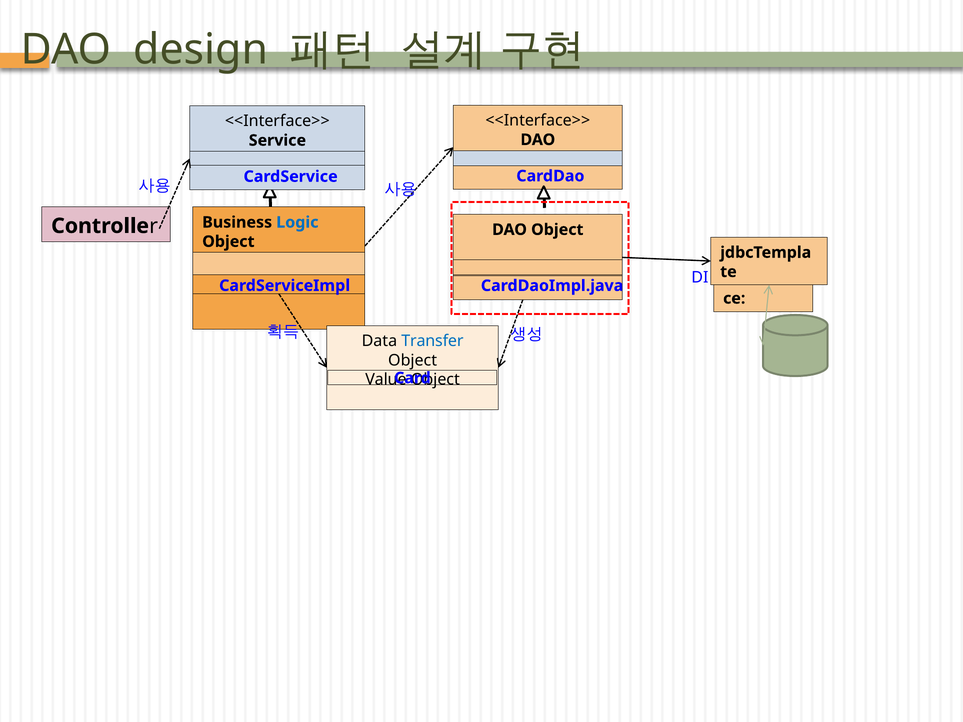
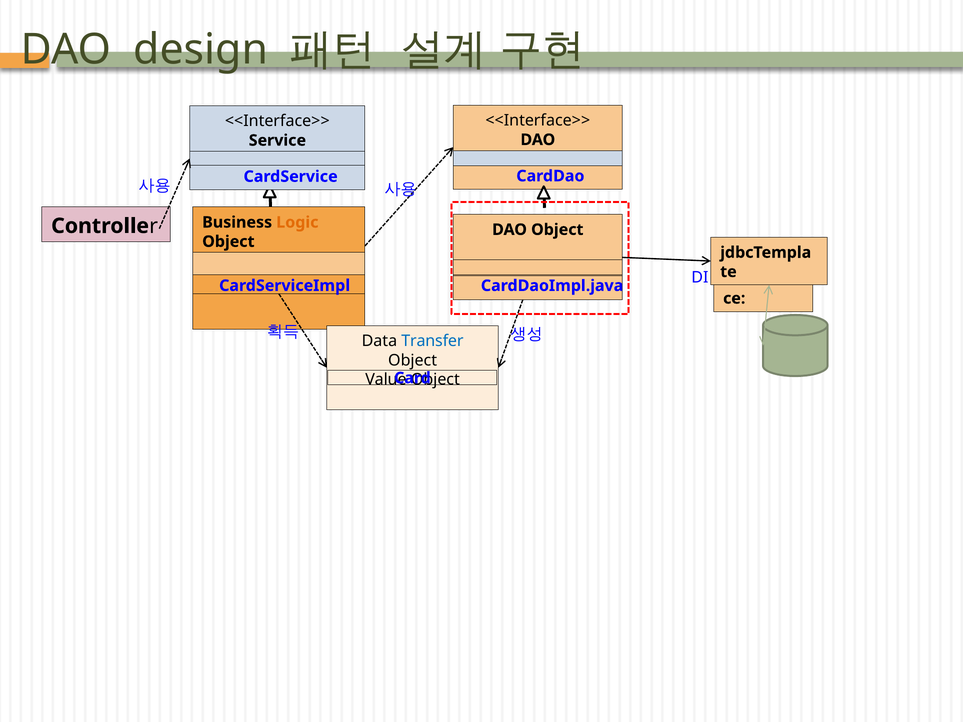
Logic colour: blue -> orange (297, 222)
